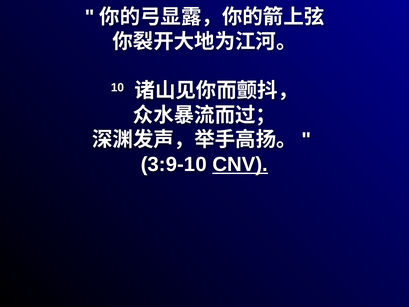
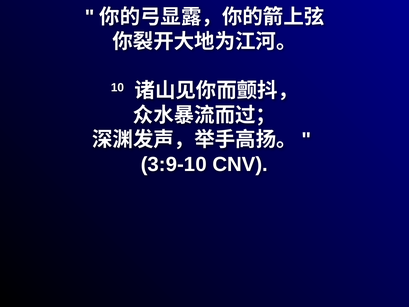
CNV underline: present -> none (240, 164)
